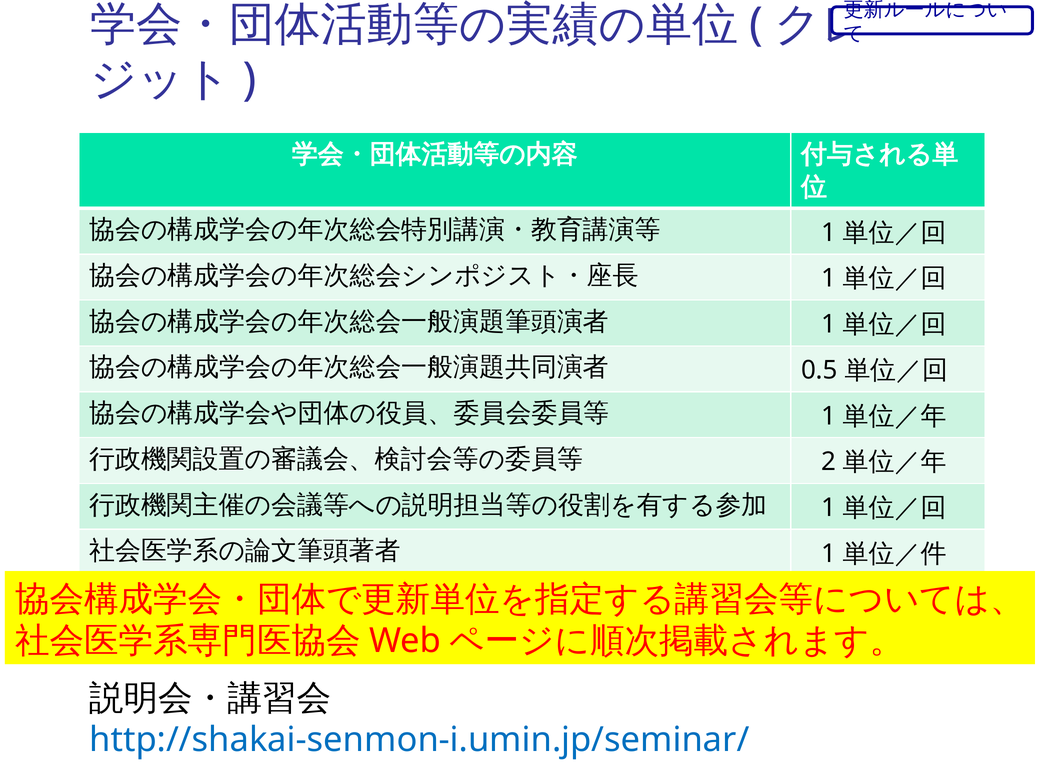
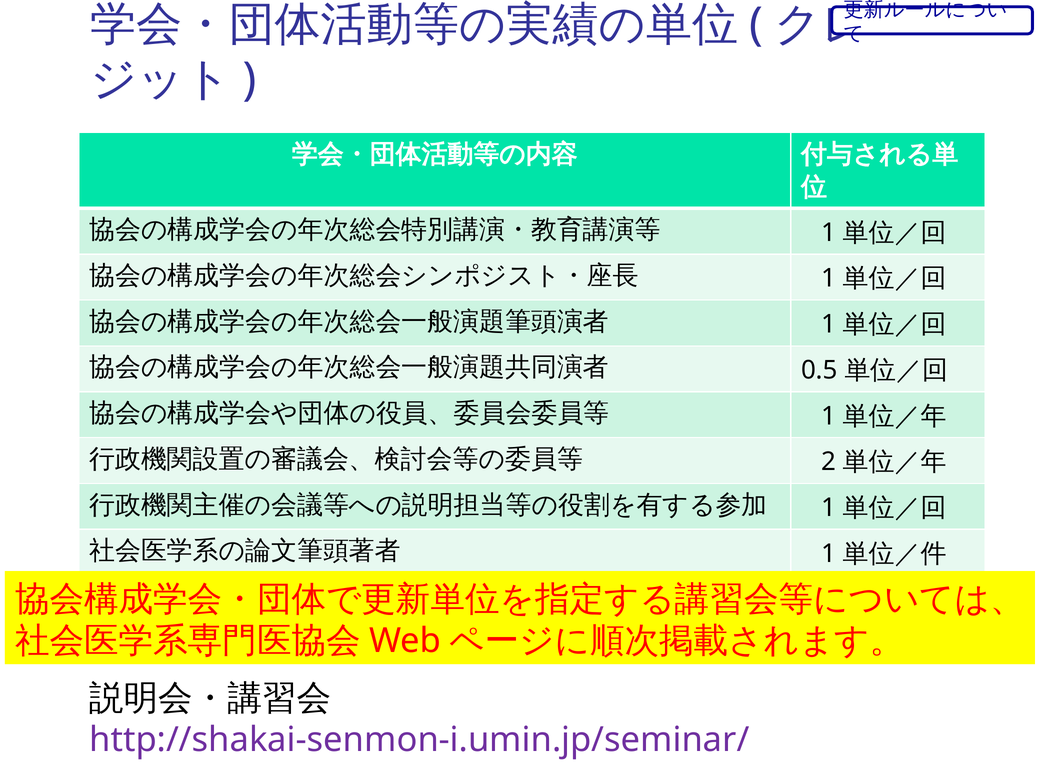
http://shakai-senmon-i.umin.jp/seminar/ colour: blue -> purple (419, 740)
